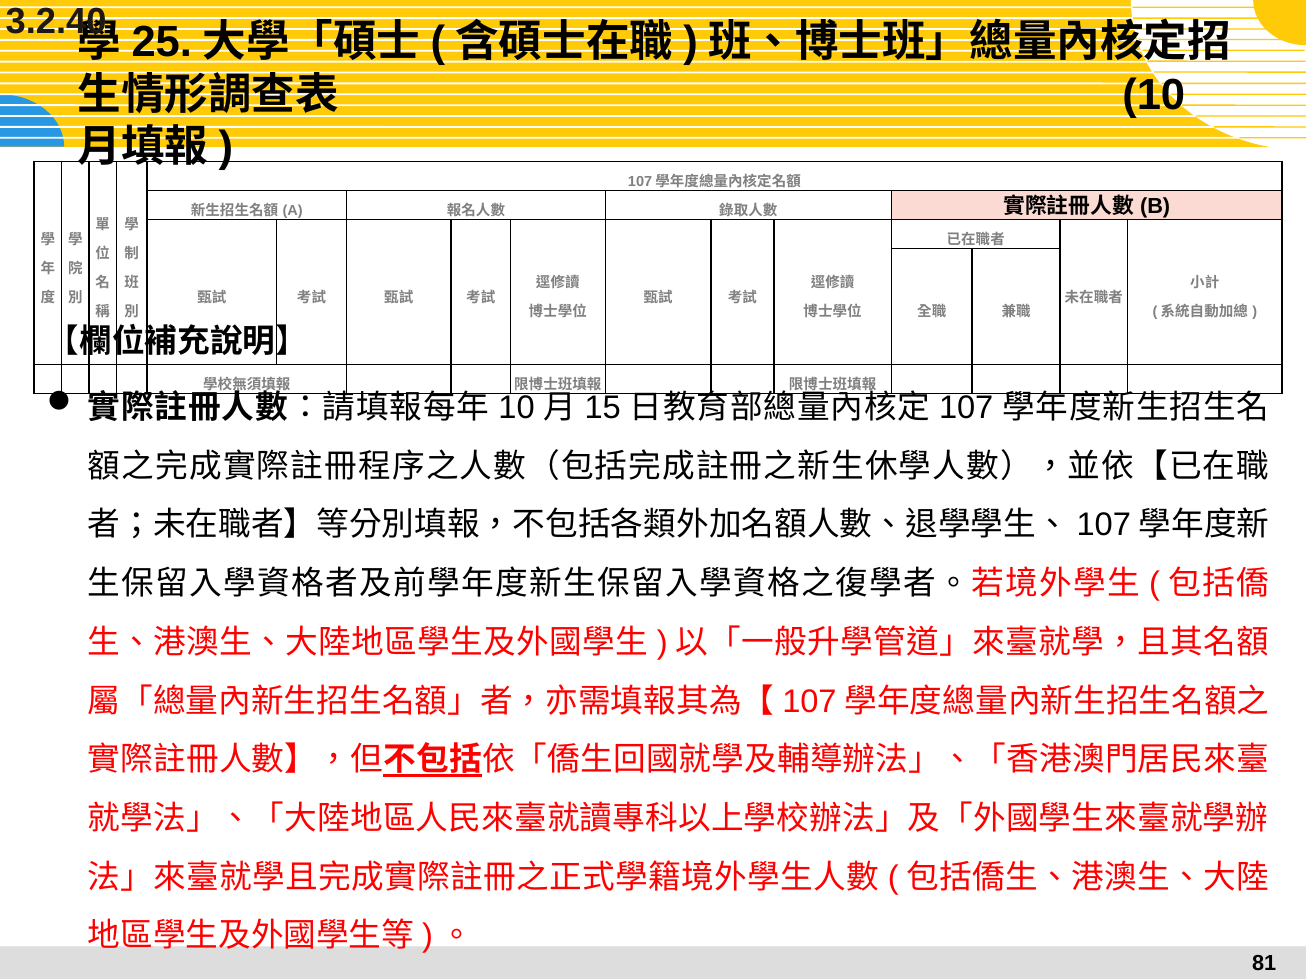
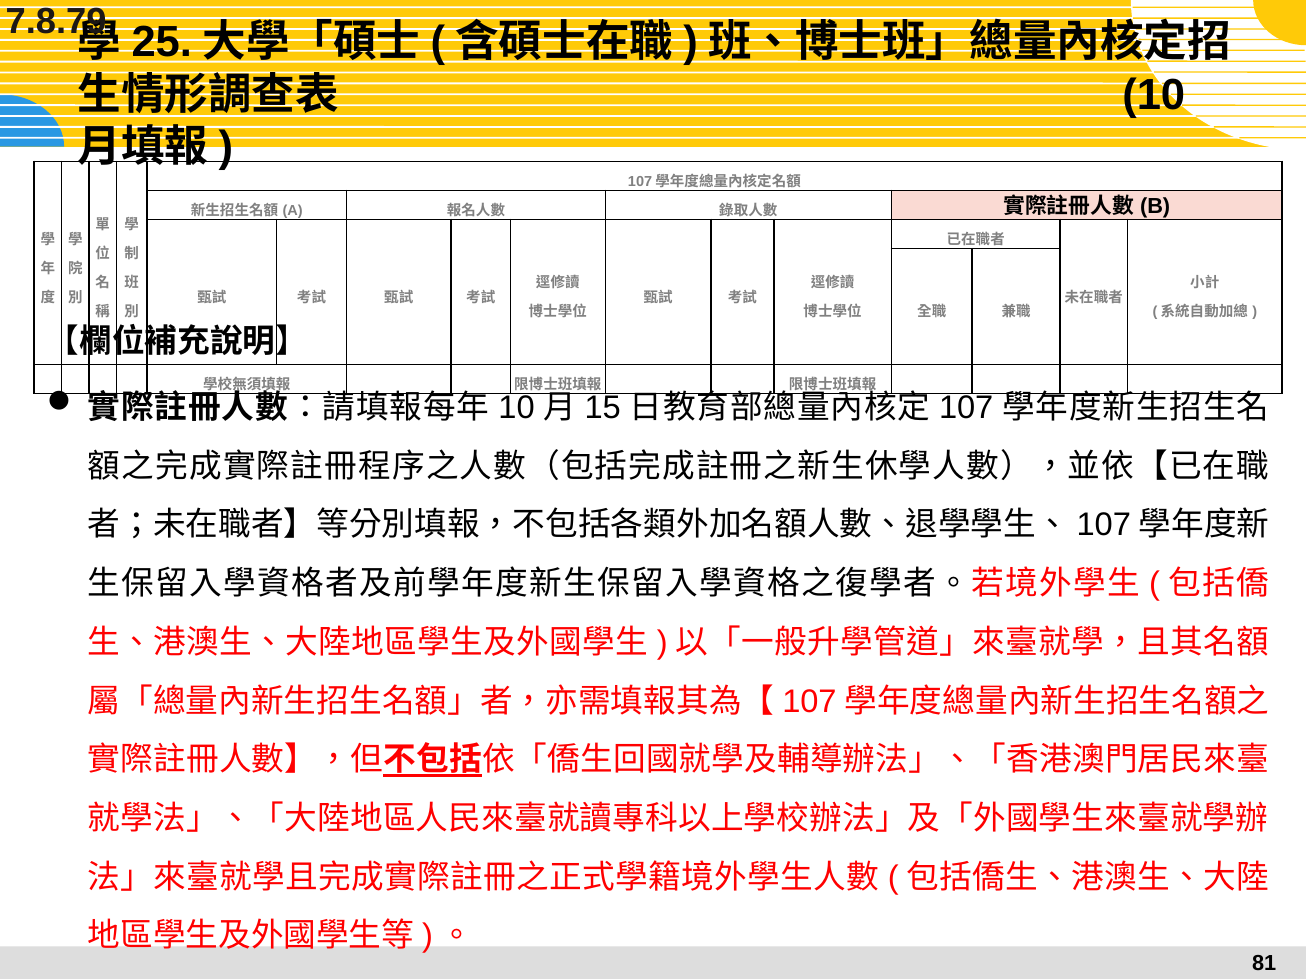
3.2.40: 3.2.40 -> 7.8.79 (56, 22)
